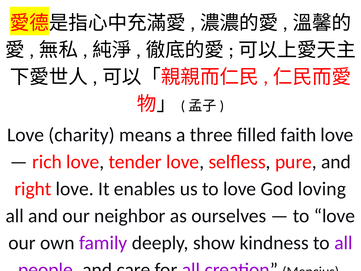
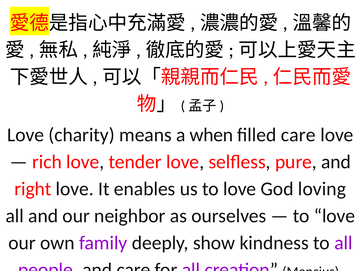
three: three -> when (211, 135)
filled faith: faith -> care (298, 135)
